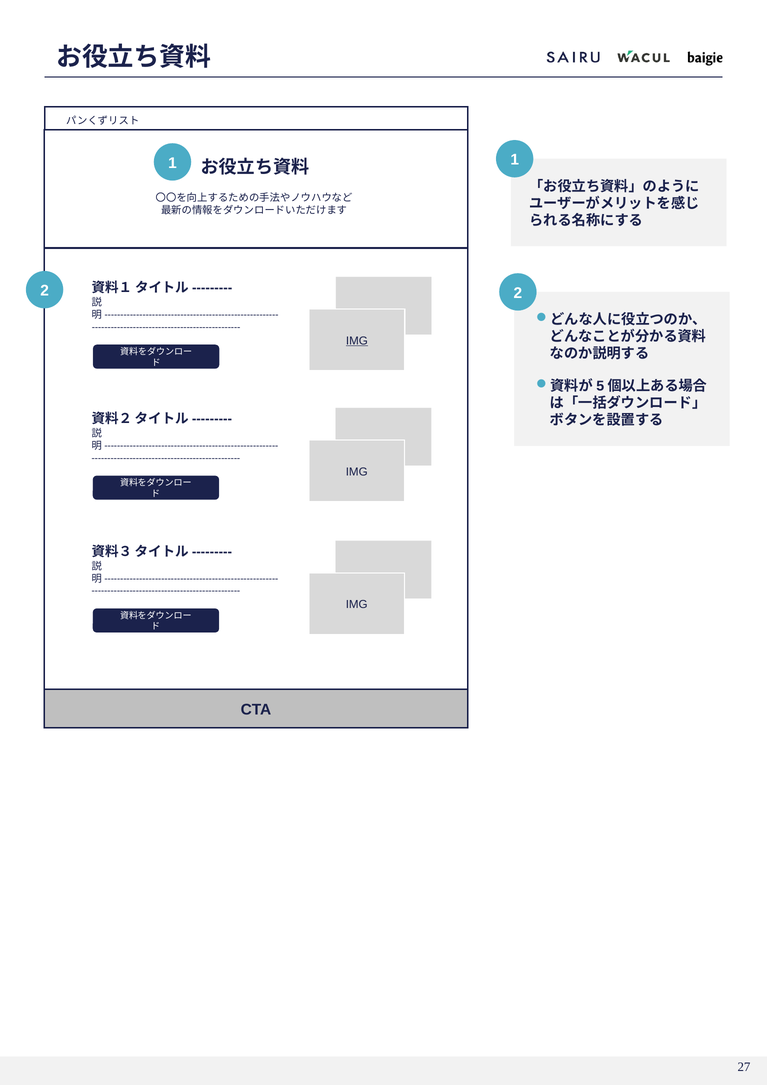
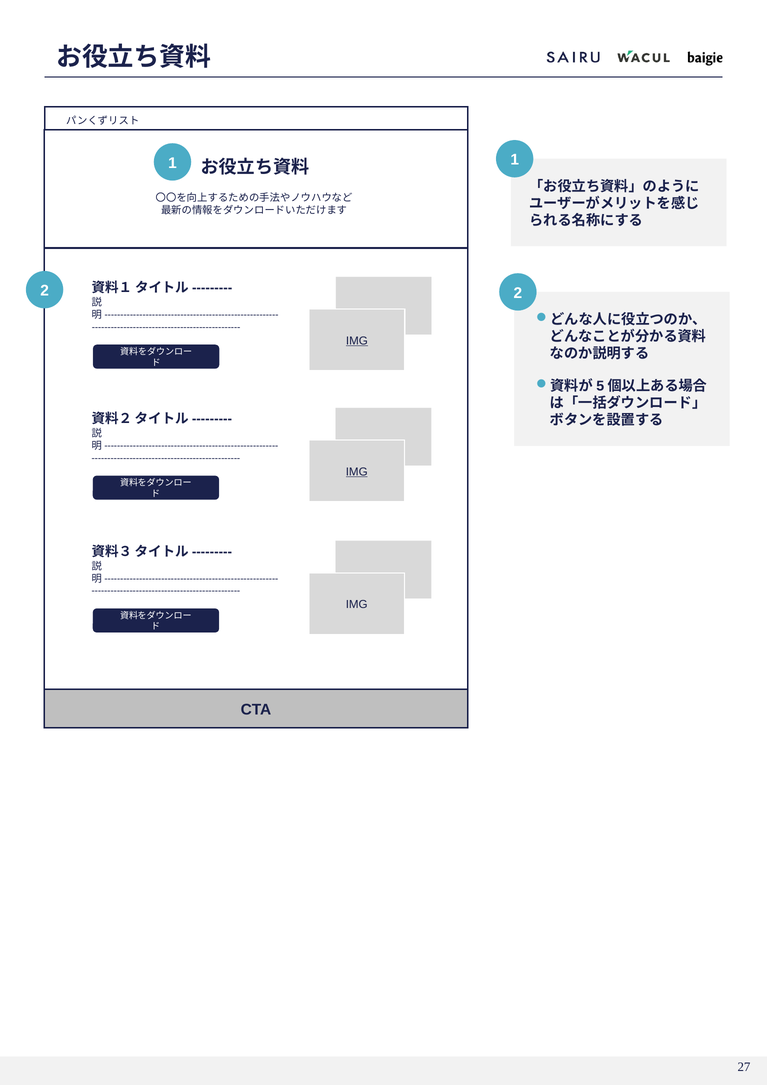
IMG underline: none -> present (357, 472)
